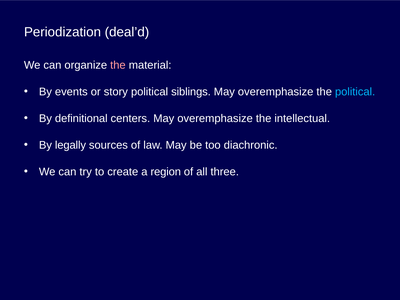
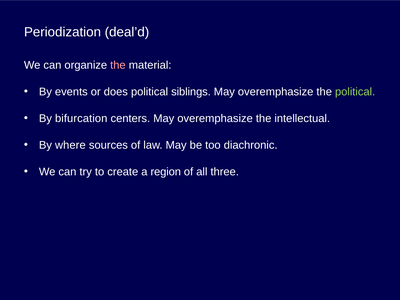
story: story -> does (116, 92)
political colour: light blue -> light green (355, 92)
definitional: definitional -> bifurcation (81, 119)
legally: legally -> where (70, 145)
